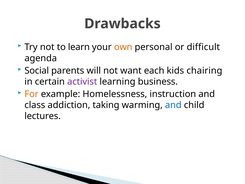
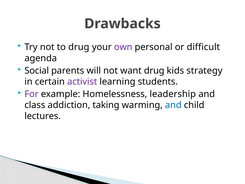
to learn: learn -> drug (79, 47)
own colour: orange -> purple (123, 47)
want each: each -> drug (154, 70)
chairing: chairing -> strategy (204, 70)
business: business -> students (158, 82)
For colour: orange -> purple (32, 94)
instruction: instruction -> leadership (173, 94)
